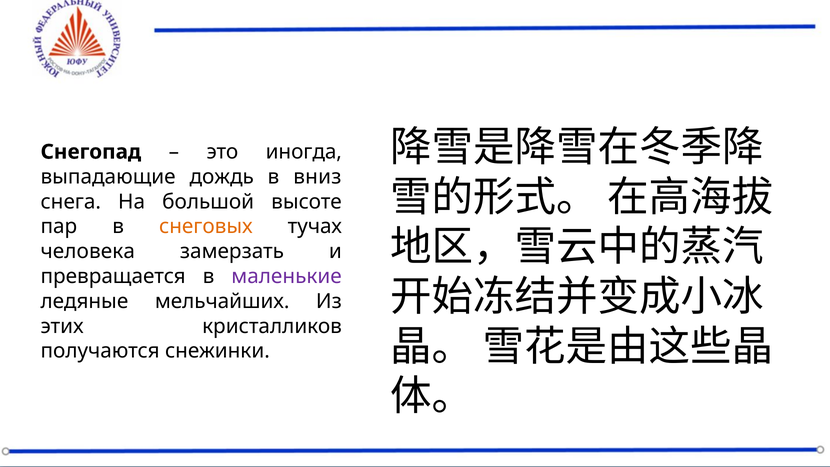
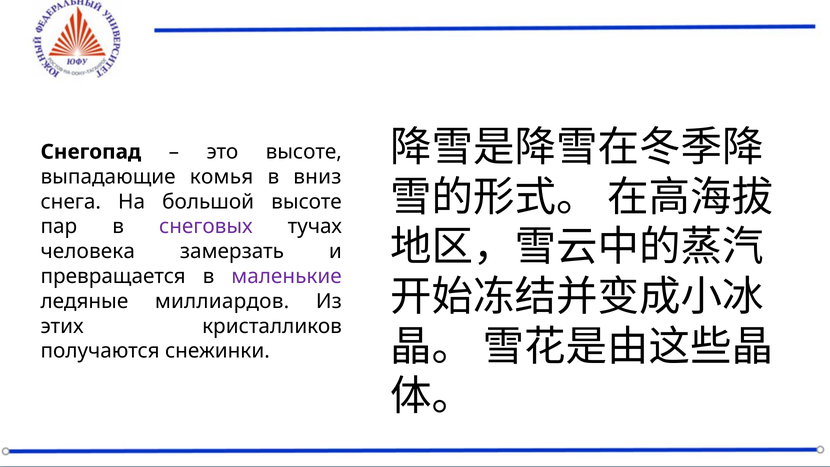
это иногда: иногда -> высоте (304, 152)
дождь: дождь -> комья (222, 177)
снеговых colour: orange -> purple (206, 227)
мельчайших: мельчайших -> миллиардов (222, 301)
